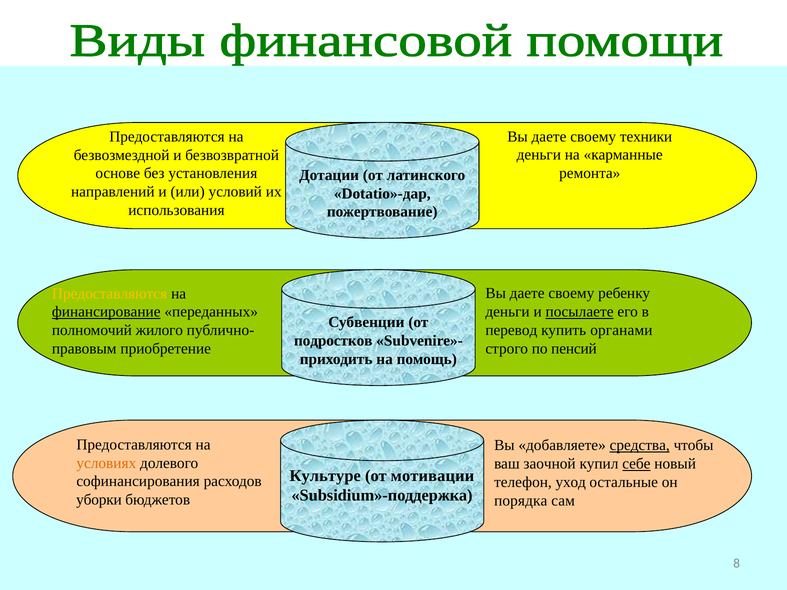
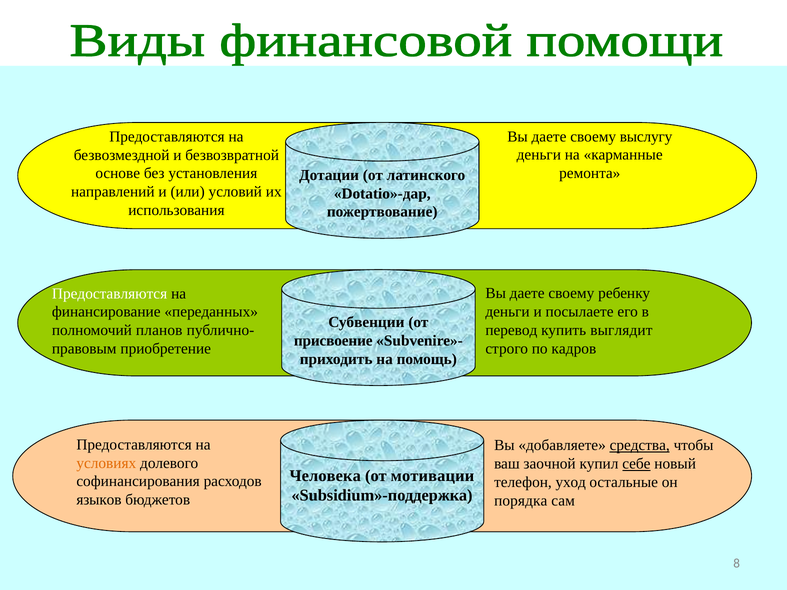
техники: техники -> выслугу (646, 137)
Предоставляются colour: yellow -> white (110, 294)
посылаете underline: present -> none (580, 312)
финансирование underline: present -> none (106, 312)
органами: органами -> выглядит (621, 330)
жилого: жилого -> планов (159, 330)
подростков: подростков -> присвоение (333, 341)
пенсий: пенсий -> кадров (574, 349)
Культуре: Культуре -> Человека (325, 476)
уборки: уборки -> языков (99, 500)
